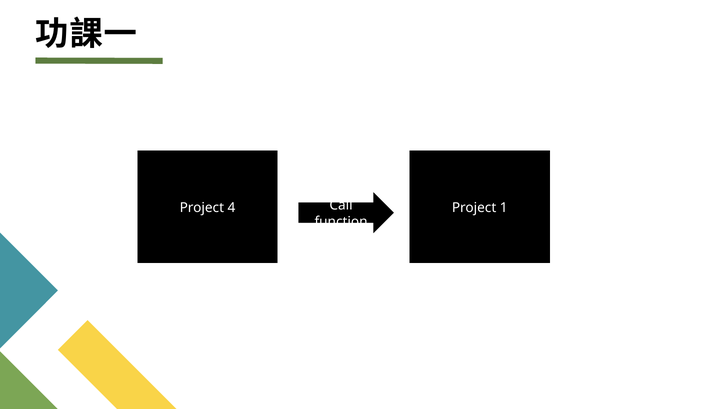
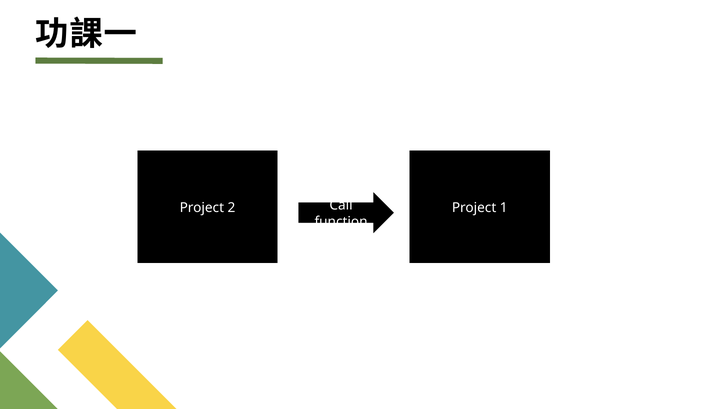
4: 4 -> 2 (231, 208)
